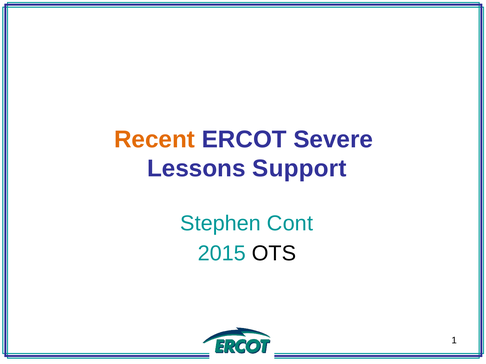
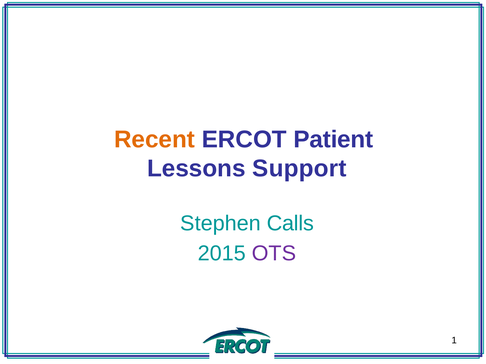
Severe: Severe -> Patient (333, 140)
Cont: Cont -> Calls (290, 224)
OTS colour: black -> purple (274, 254)
